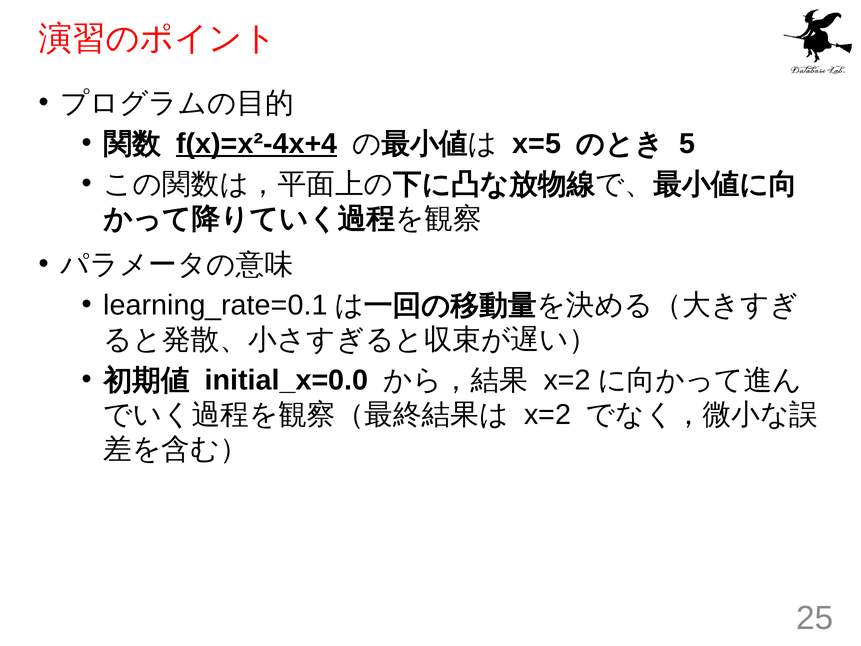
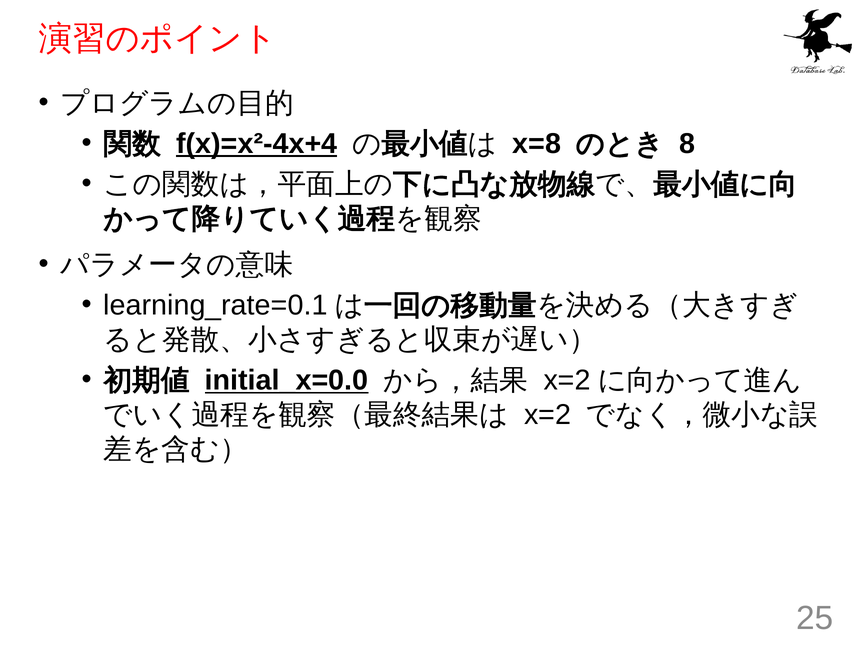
x=5: x=5 -> x=8 (537, 144)
5: 5 -> 8 (687, 144)
initial_x=0.0 underline: none -> present (287, 380)
